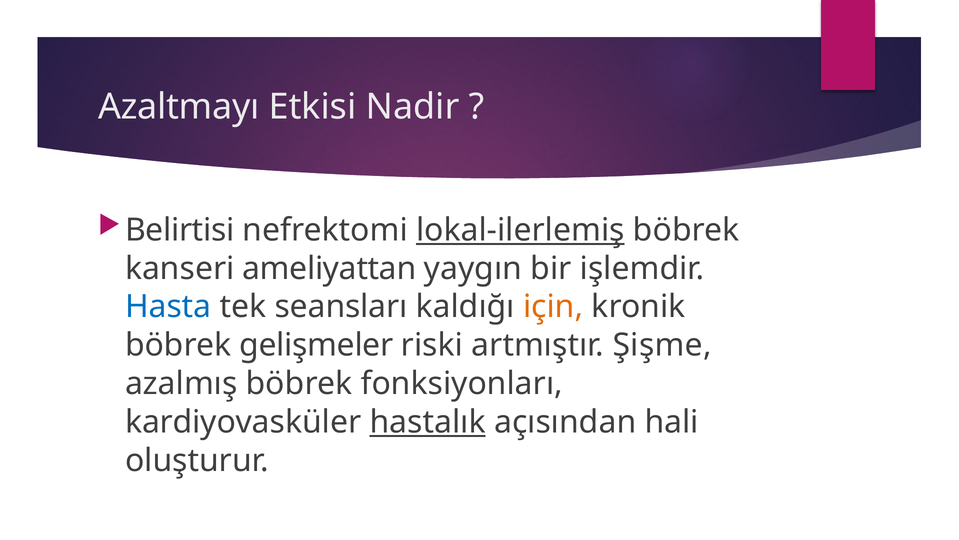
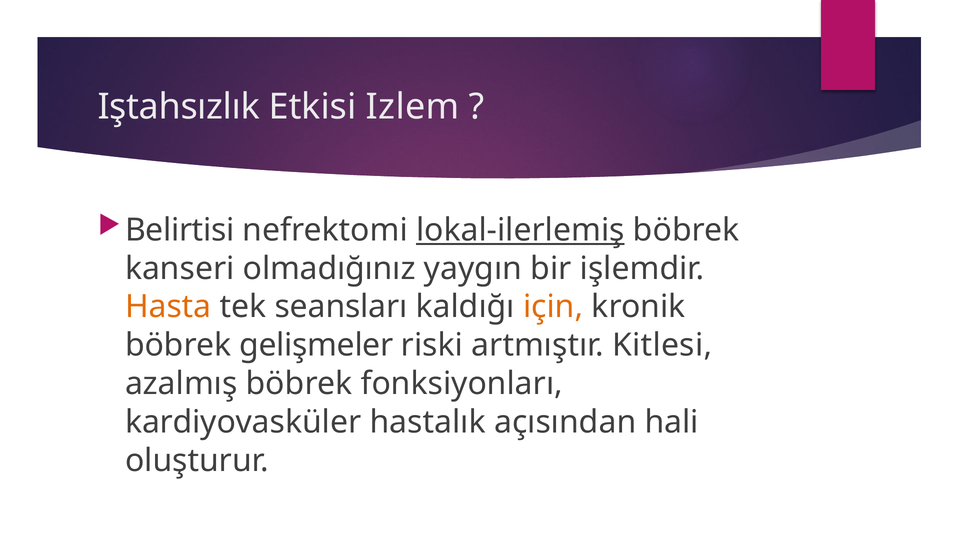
Azaltmayı: Azaltmayı -> Iştahsızlık (179, 107)
Nadir: Nadir -> Izlem (413, 107)
ameliyattan: ameliyattan -> olmadığınız (329, 268)
Hasta colour: blue -> orange (168, 307)
Şişme: Şişme -> Kitlesi (662, 345)
hastalık underline: present -> none (428, 422)
